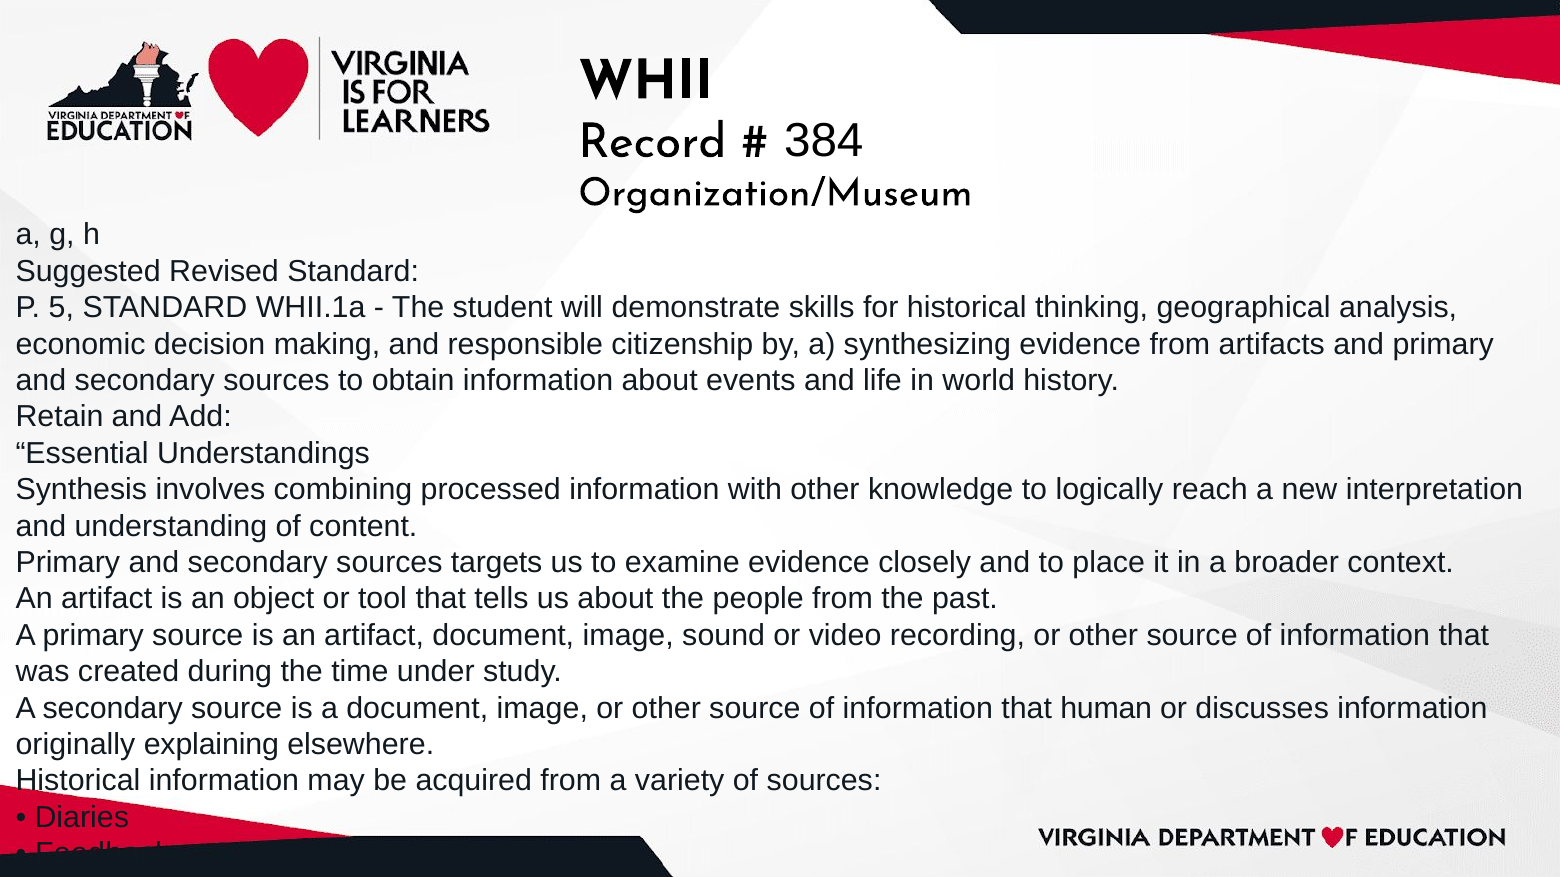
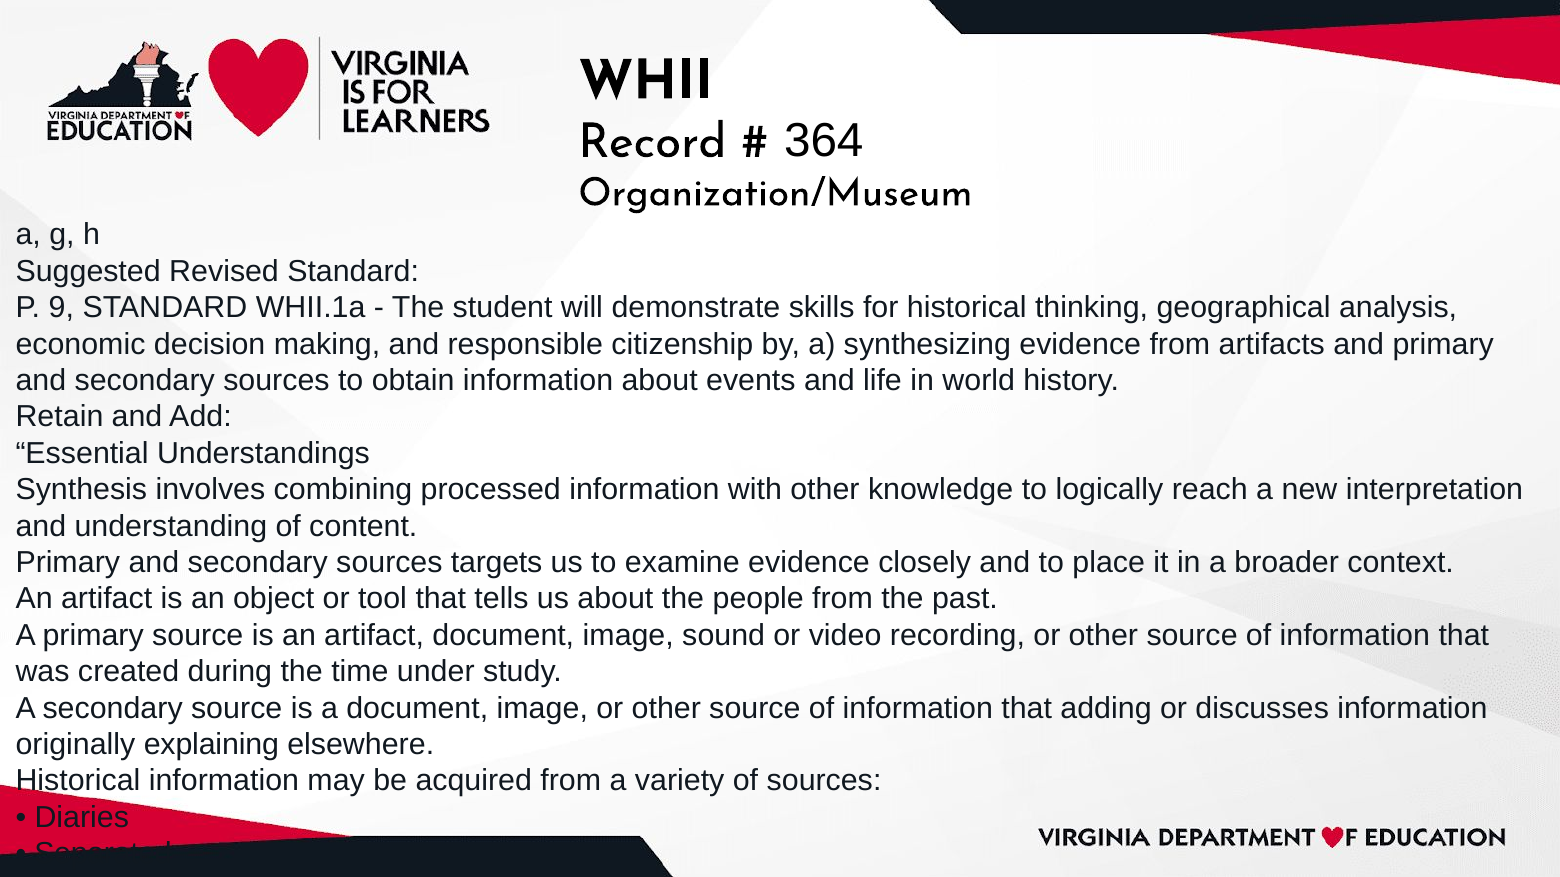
384: 384 -> 364 (824, 141)
5: 5 -> 9 (61, 308)
human: human -> adding (1106, 709)
Feedback: Feedback -> Separated (103, 854)
